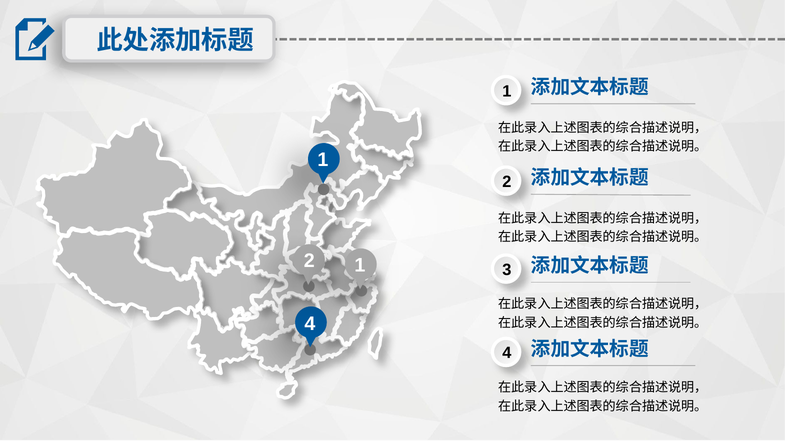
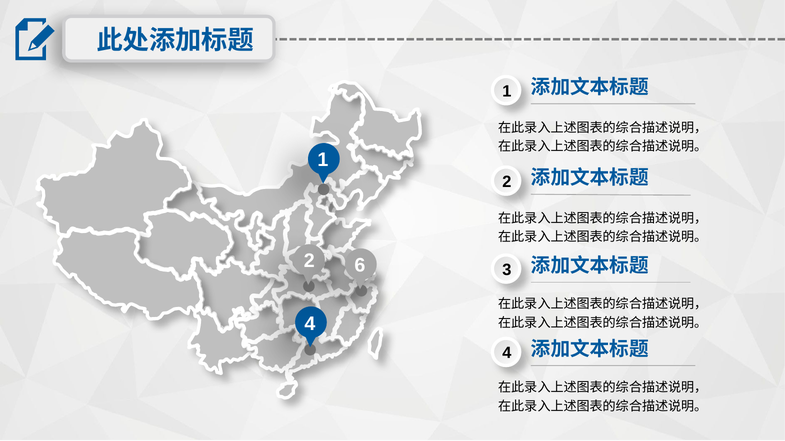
2 1: 1 -> 6 (360, 265)
